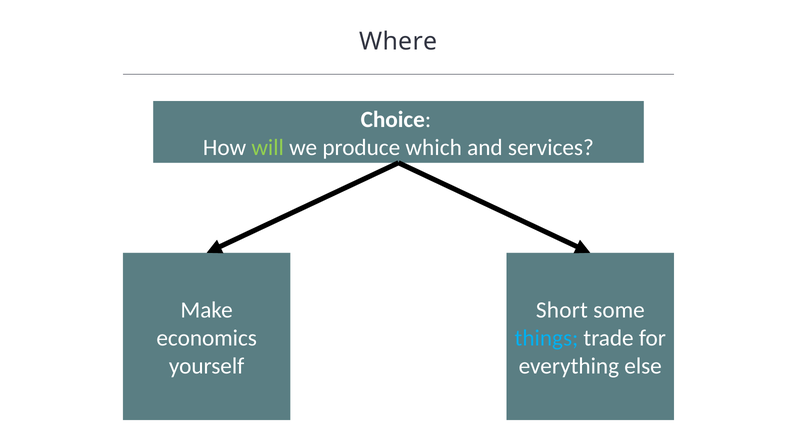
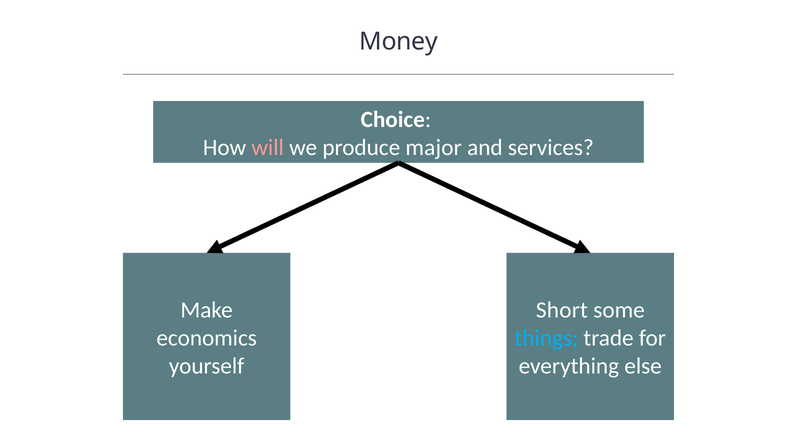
Where: Where -> Money (399, 42)
will colour: light green -> pink (268, 148)
which: which -> major (434, 148)
